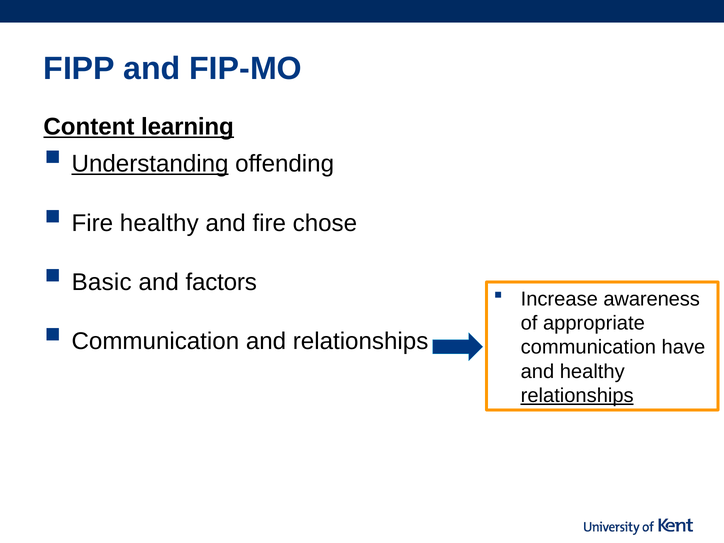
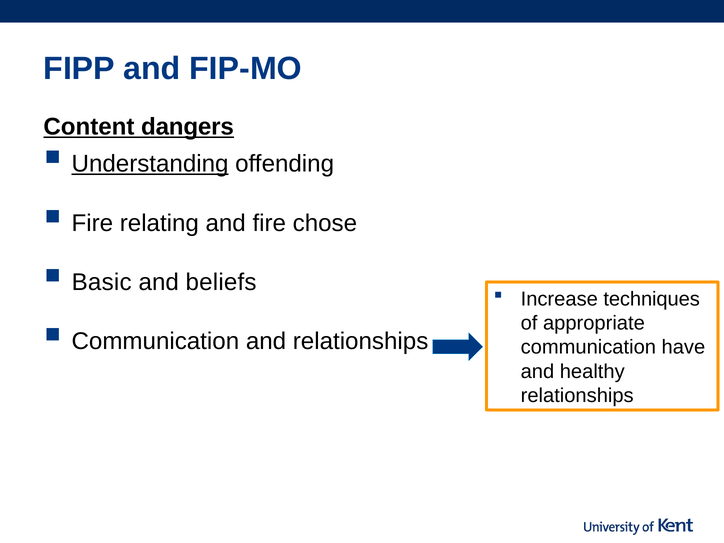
learning: learning -> dangers (187, 127)
Fire healthy: healthy -> relating (159, 223)
factors: factors -> beliefs (221, 282)
awareness: awareness -> techniques (652, 299)
relationships underline: present -> none (577, 396)
